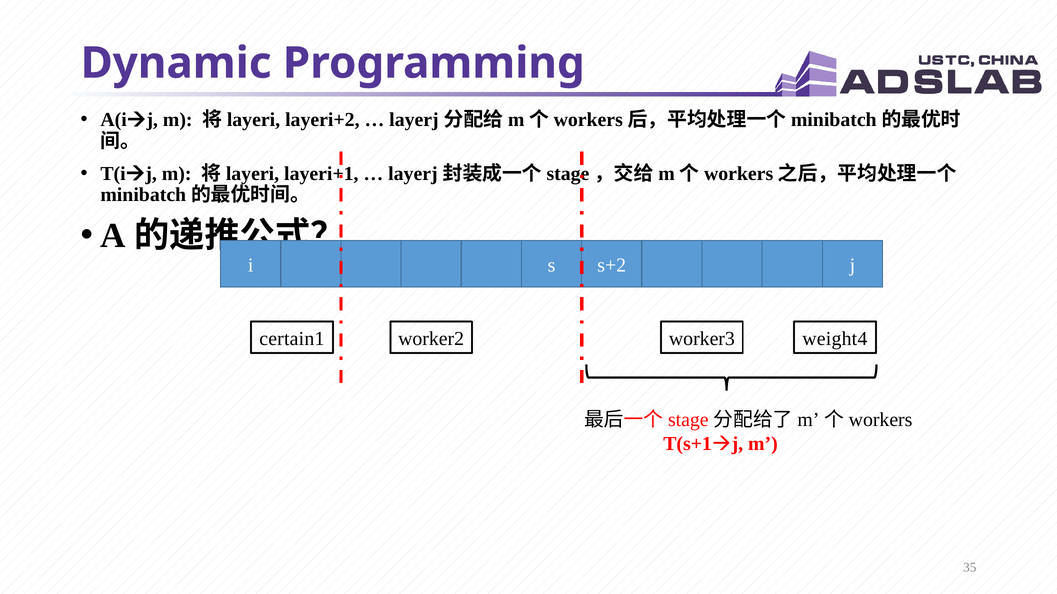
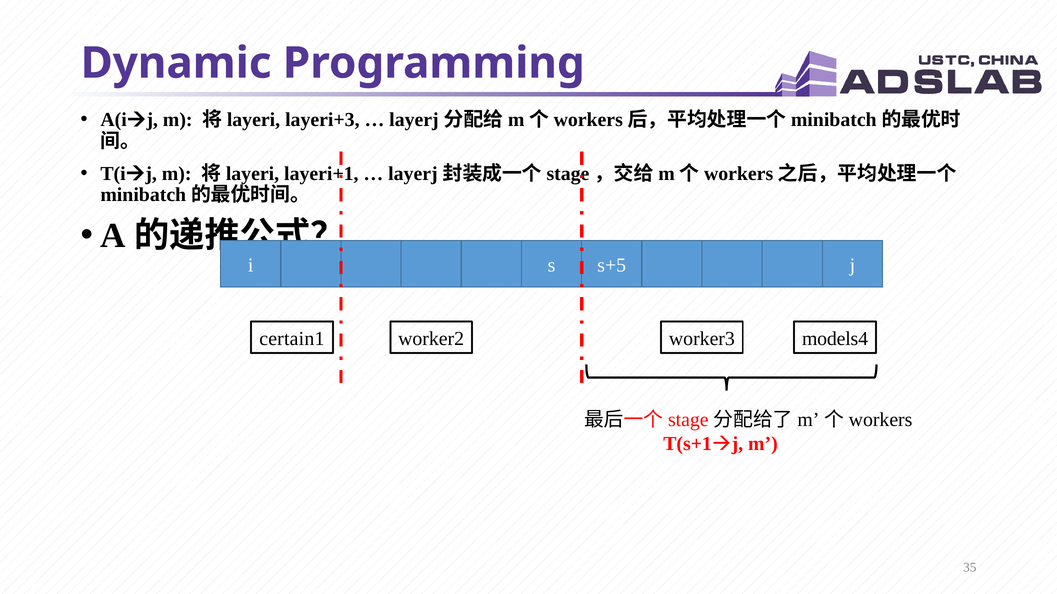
layeri+2: layeri+2 -> layeri+3 (322, 120)
s+2: s+2 -> s+5 (612, 265)
weight4: weight4 -> models4 (835, 339)
